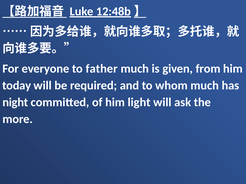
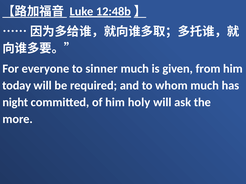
father: father -> sinner (102, 69)
light: light -> holy (139, 102)
